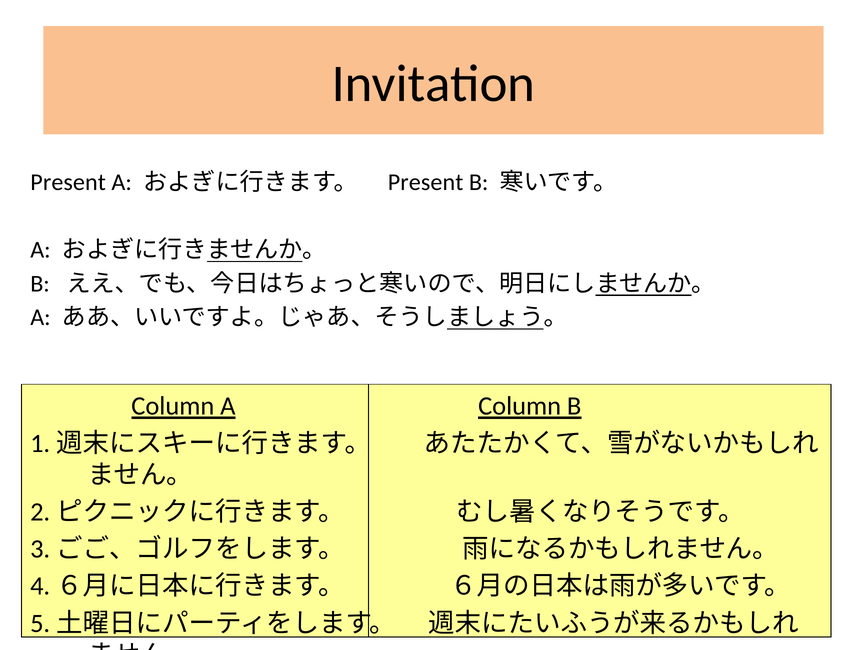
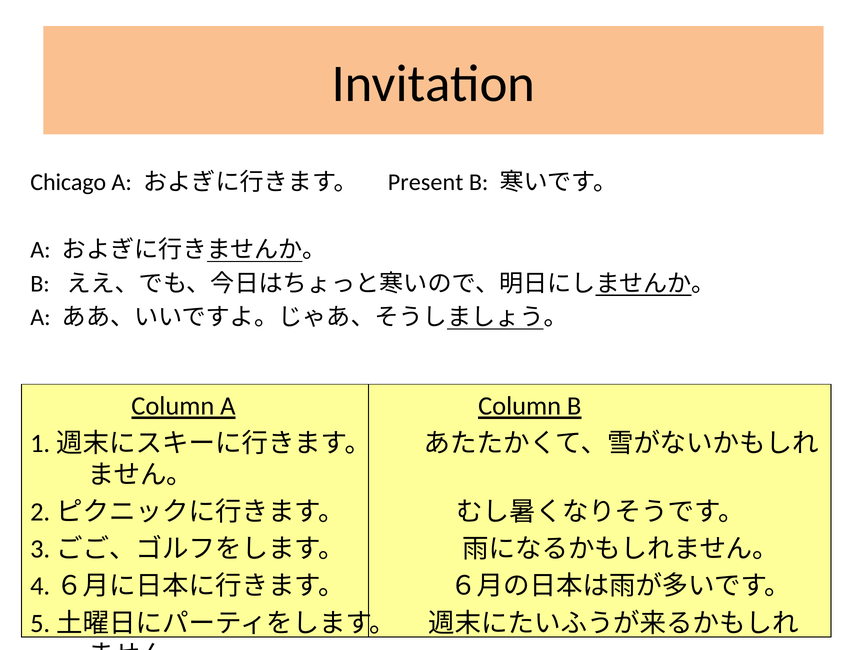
Present: Present -> Chicago (68, 182)
